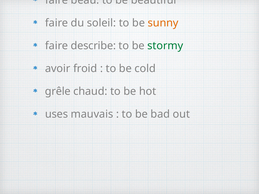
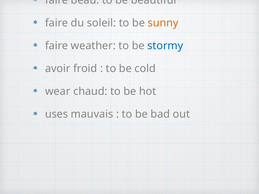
describe: describe -> weather (93, 46)
stormy colour: green -> blue (165, 46)
grêle: grêle -> wear (58, 91)
